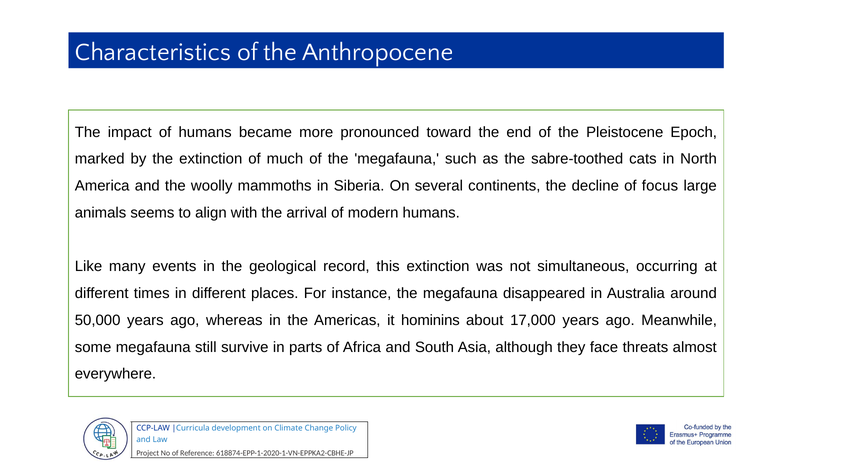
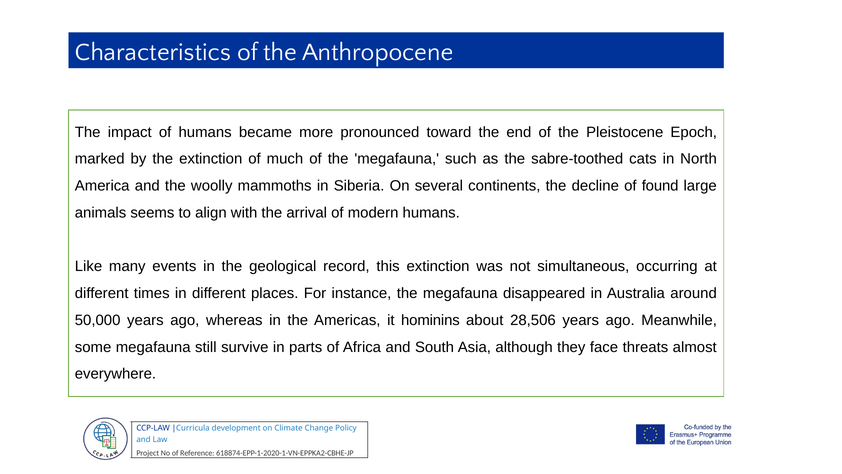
focus: focus -> found (660, 186)
17,000: 17,000 -> 28,506 (533, 320)
